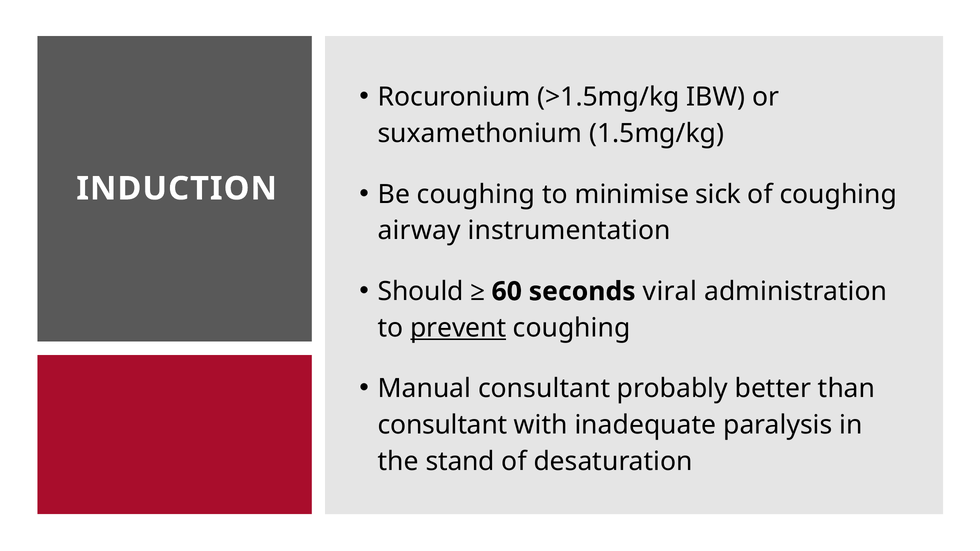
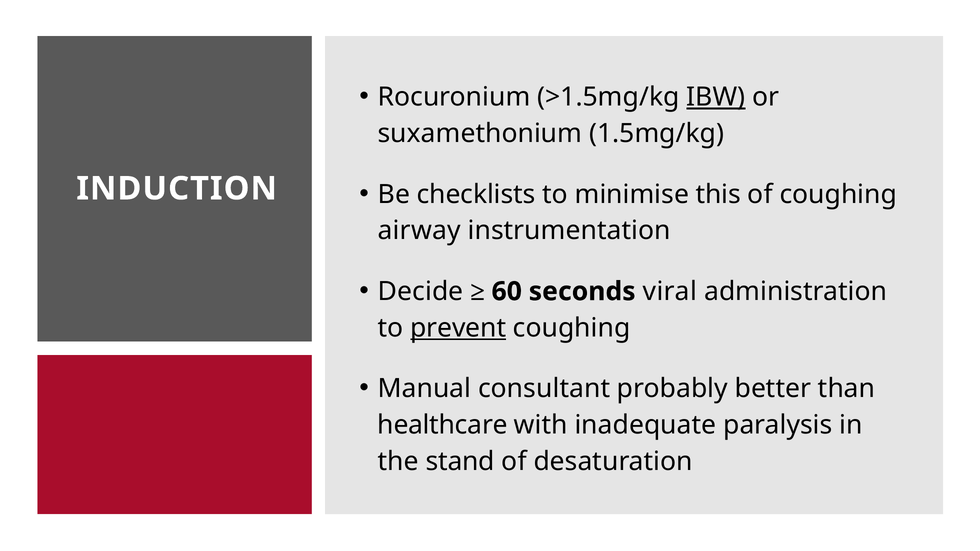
IBW underline: none -> present (716, 97)
Be coughing: coughing -> checklists (476, 194)
sick: sick -> this (718, 194)
Should: Should -> Decide (421, 292)
consultant: consultant -> healthcare (443, 425)
